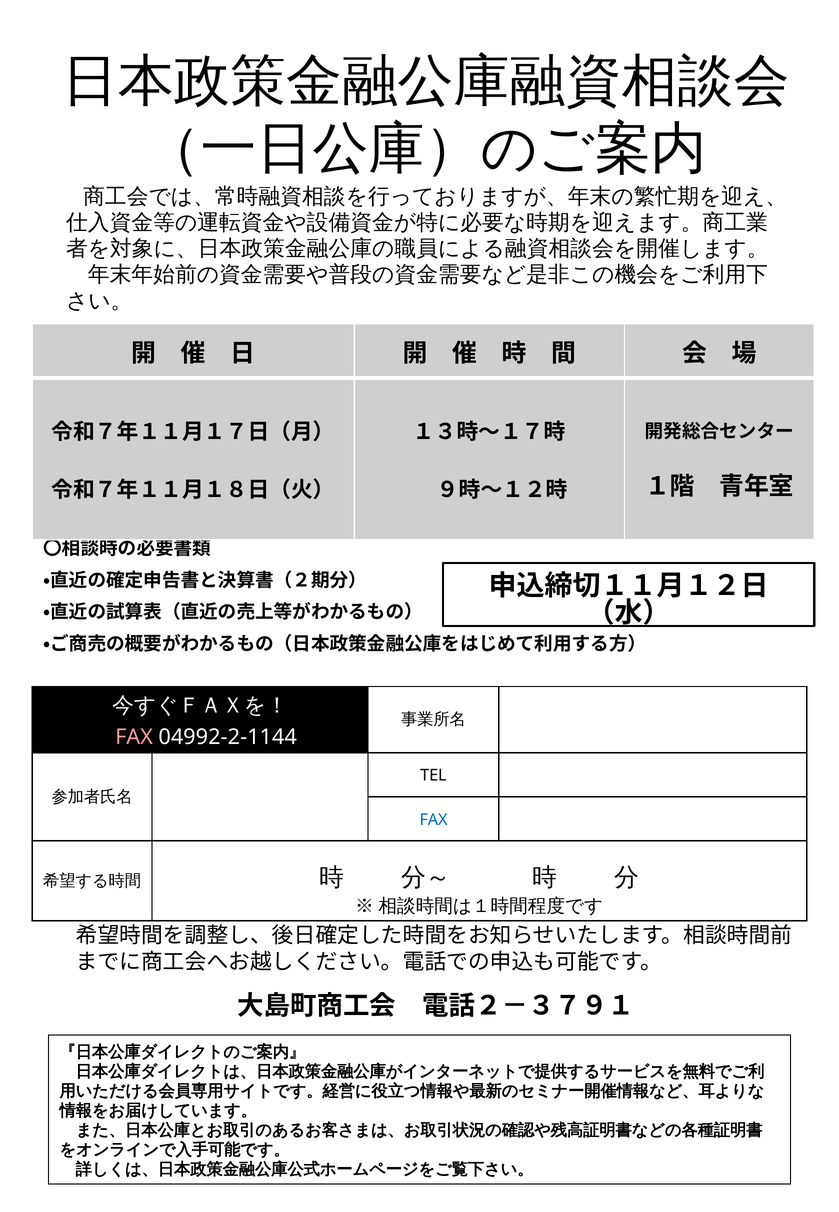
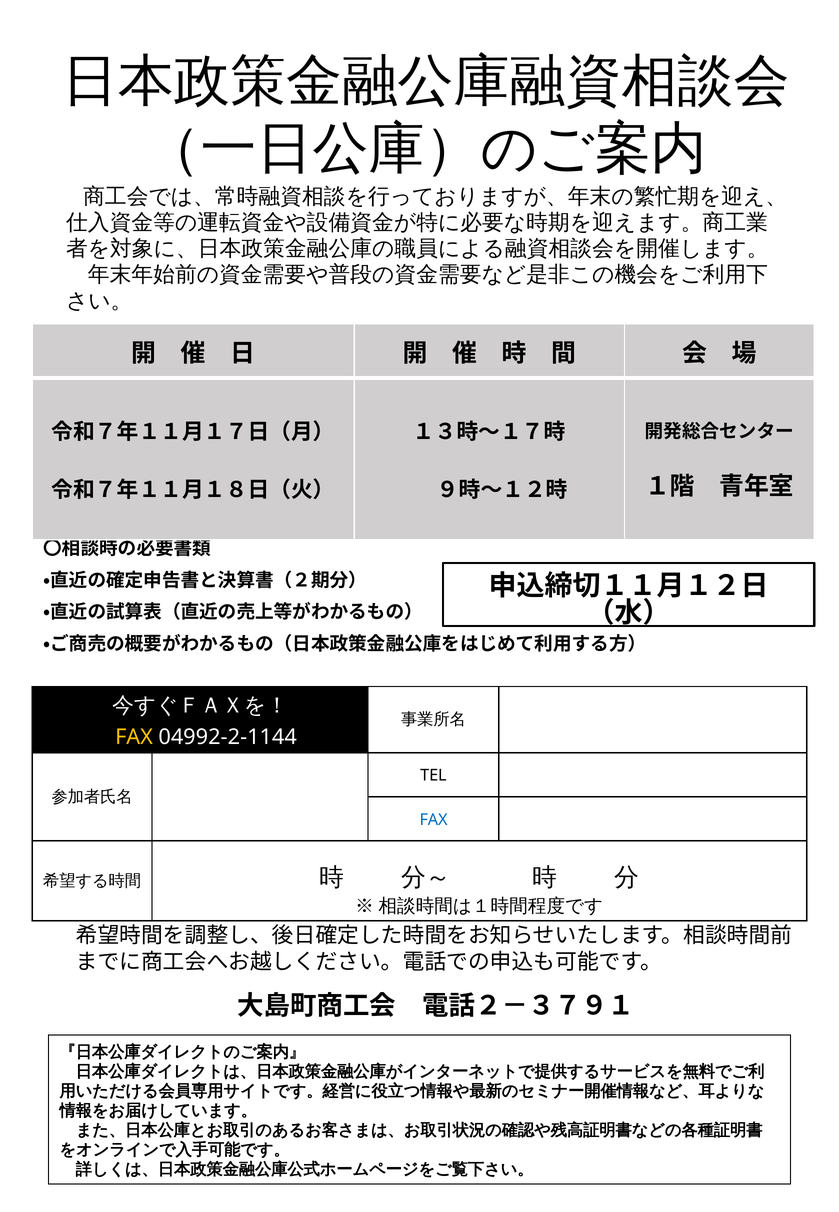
FAX colour: pink -> yellow (134, 737)
